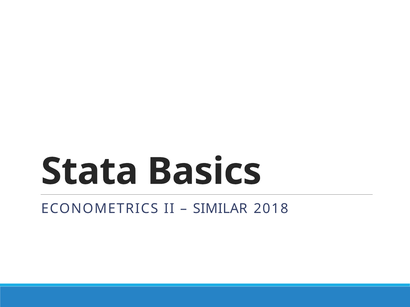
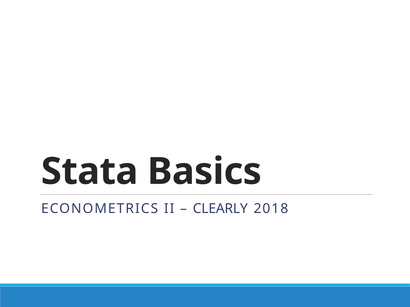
SIMILAR: SIMILAR -> CLEARLY (220, 209)
